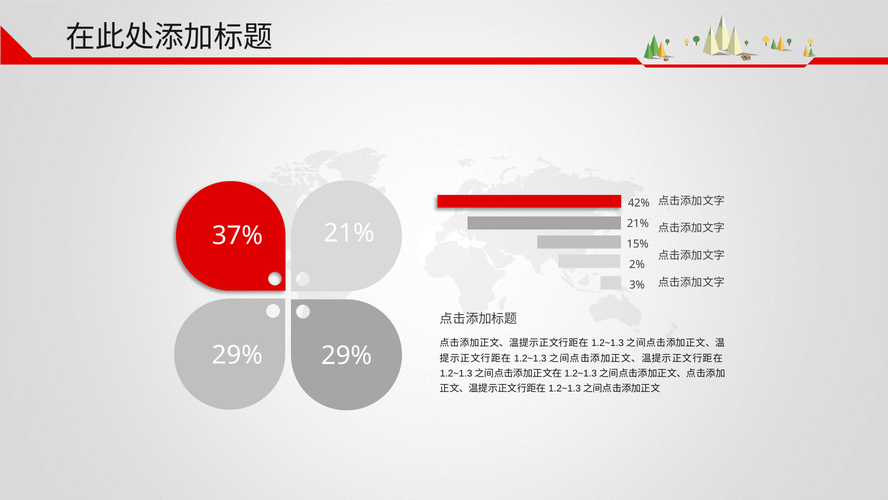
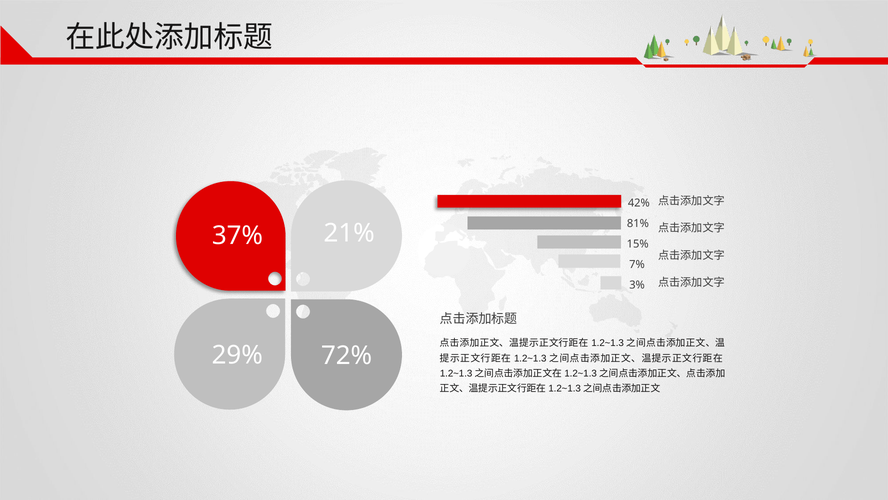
21%: 21% -> 81% (638, 223)
2%: 2% -> 7% (637, 264)
29% 29%: 29% -> 72% (347, 355)
